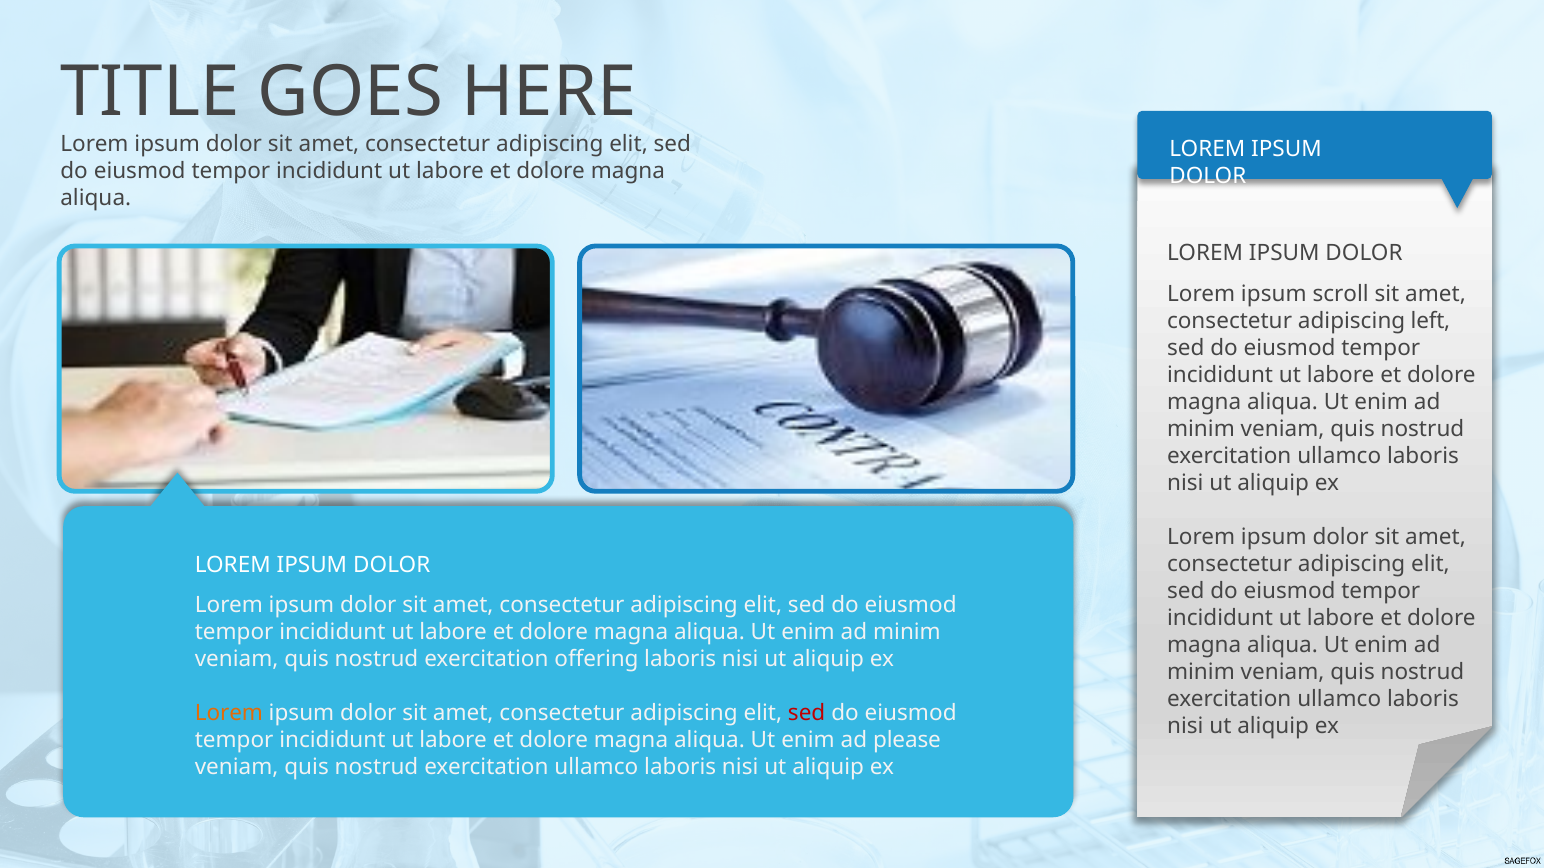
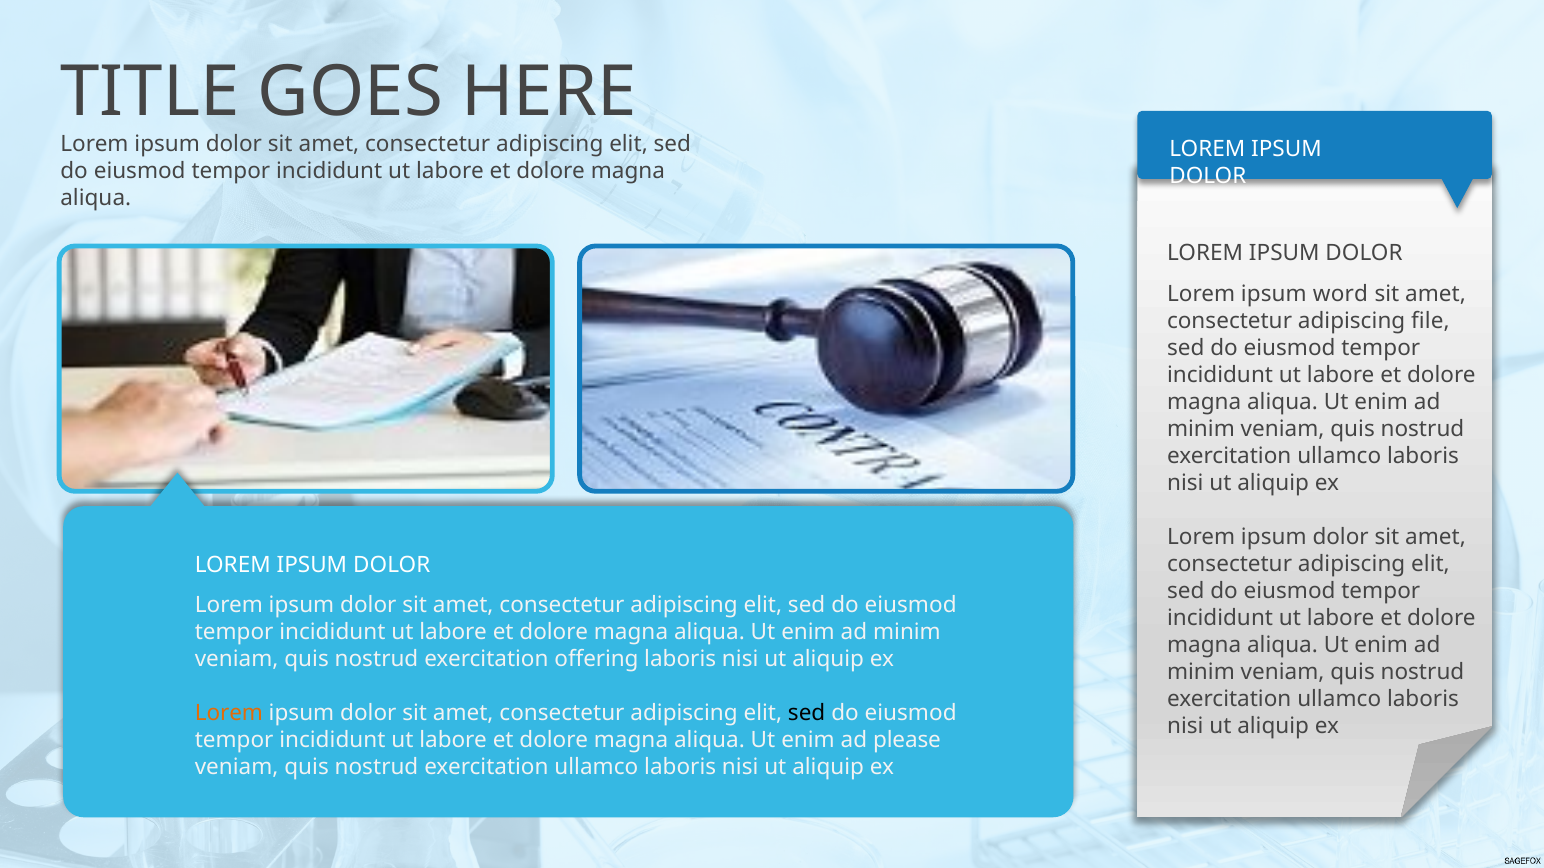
scroll: scroll -> word (1340, 294)
left: left -> file (1430, 321)
sed colour: red -> black (807, 714)
